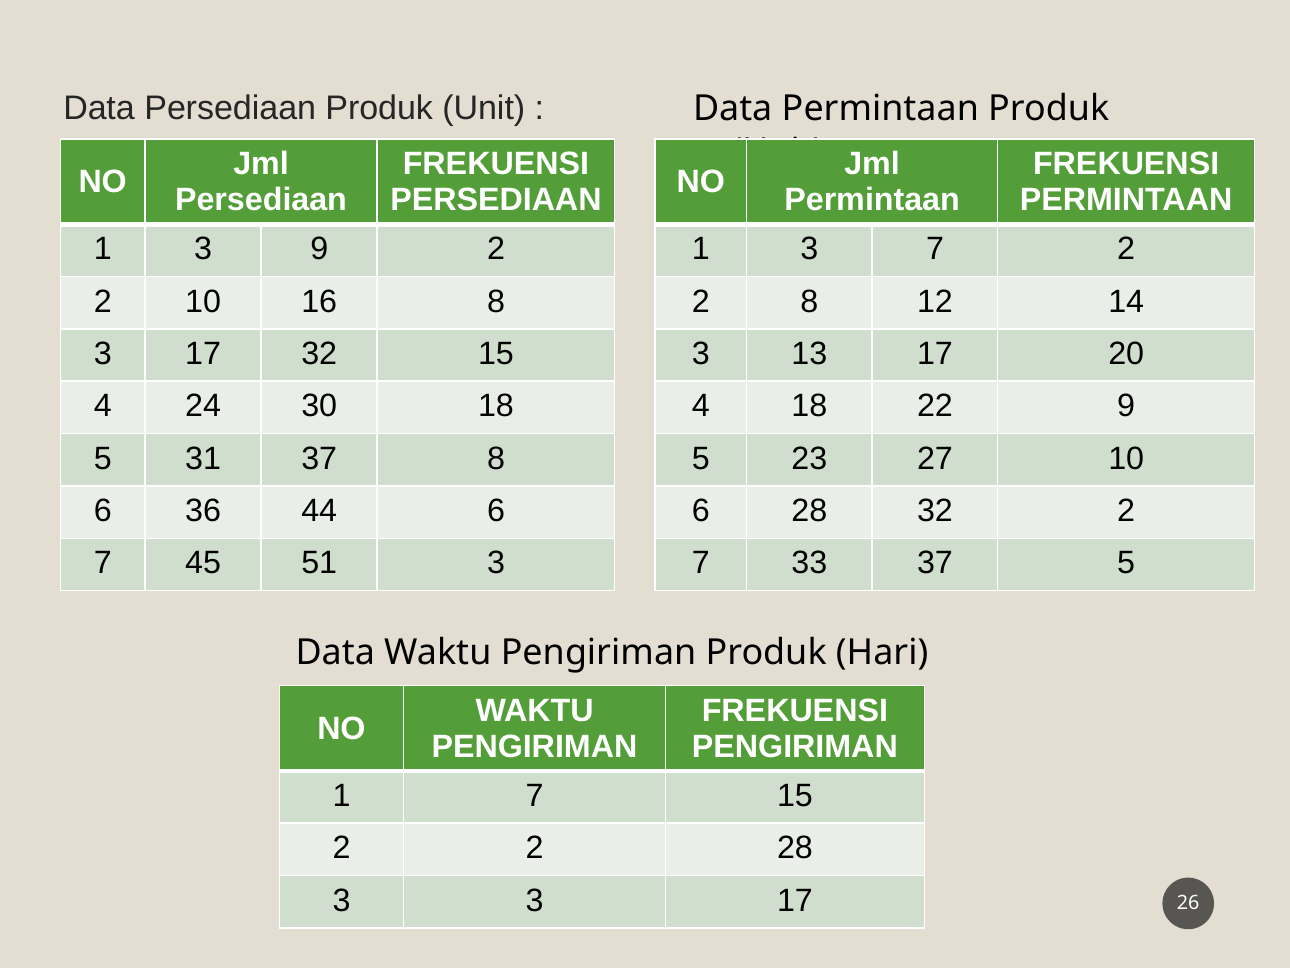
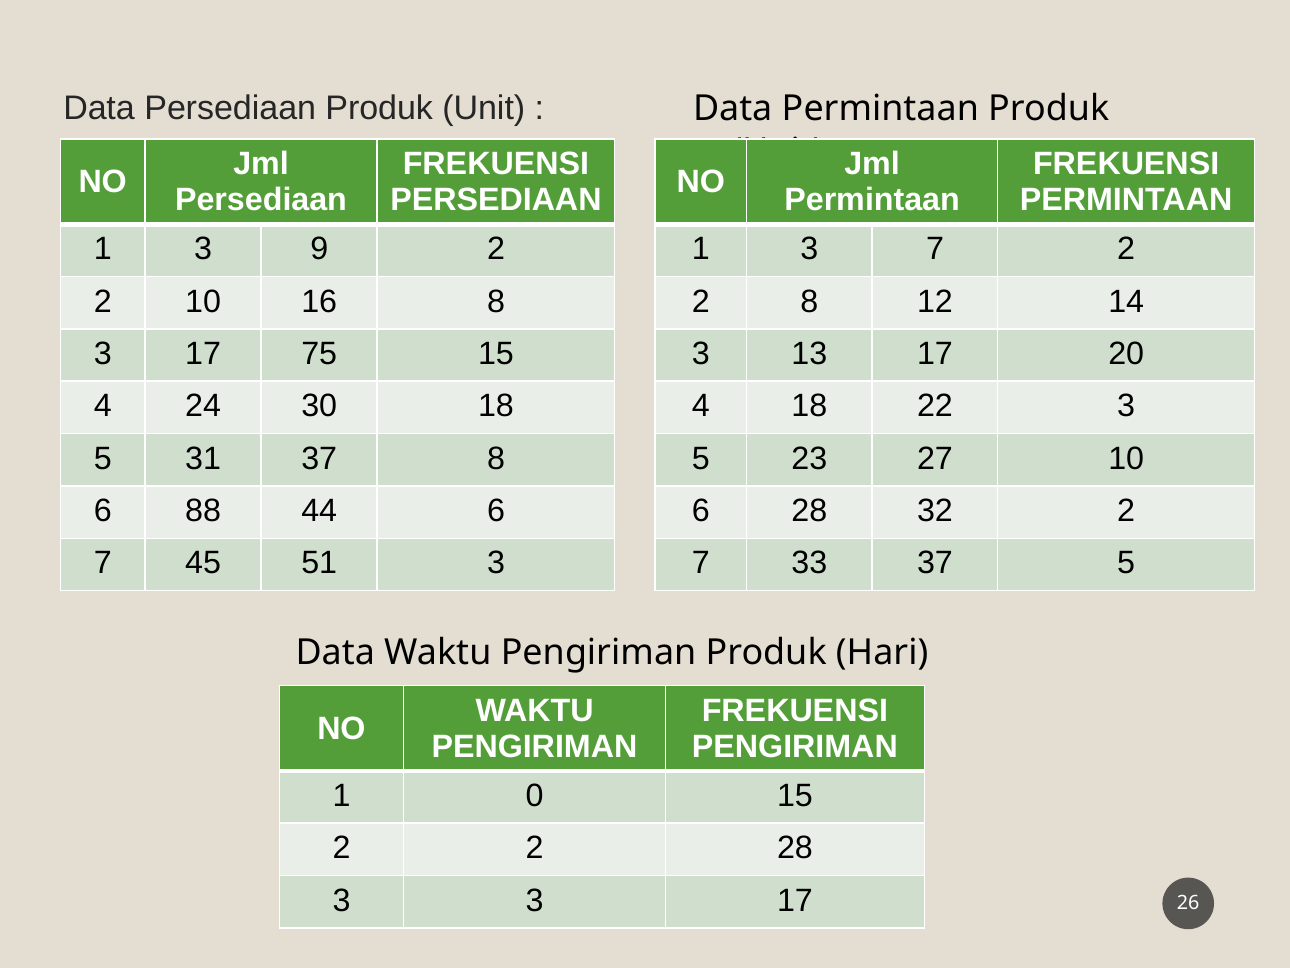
17 32: 32 -> 75 (319, 354)
22 9: 9 -> 3 (1126, 406)
36: 36 -> 88 (203, 511)
1 7: 7 -> 0 (535, 796)
